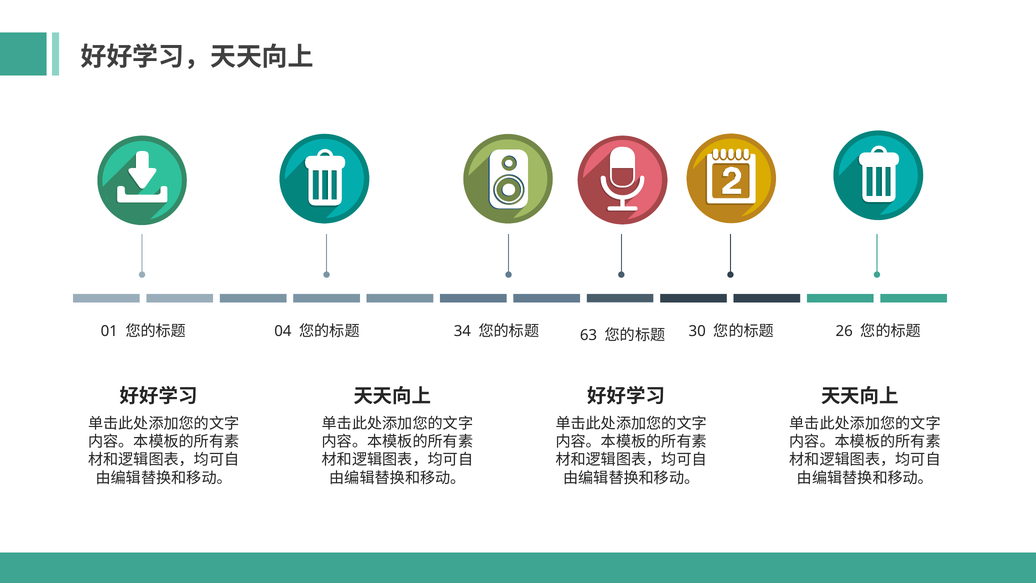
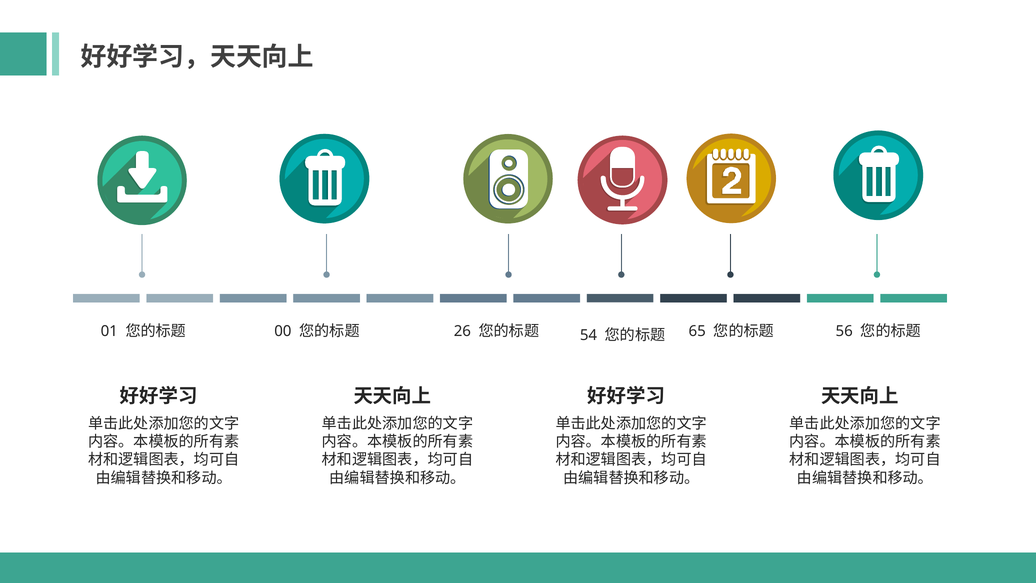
04: 04 -> 00 (283, 331)
34: 34 -> 26 (462, 331)
63: 63 -> 54 (589, 335)
30: 30 -> 65 (697, 331)
26: 26 -> 56 (844, 331)
